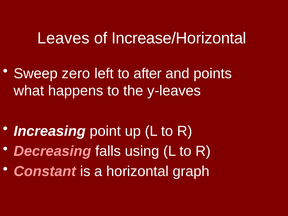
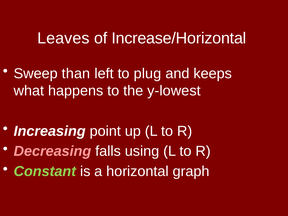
zero: zero -> than (76, 73)
after: after -> plug (148, 73)
points: points -> keeps (213, 73)
y-leaves: y-leaves -> y-lowest (174, 91)
Constant colour: pink -> light green (45, 171)
